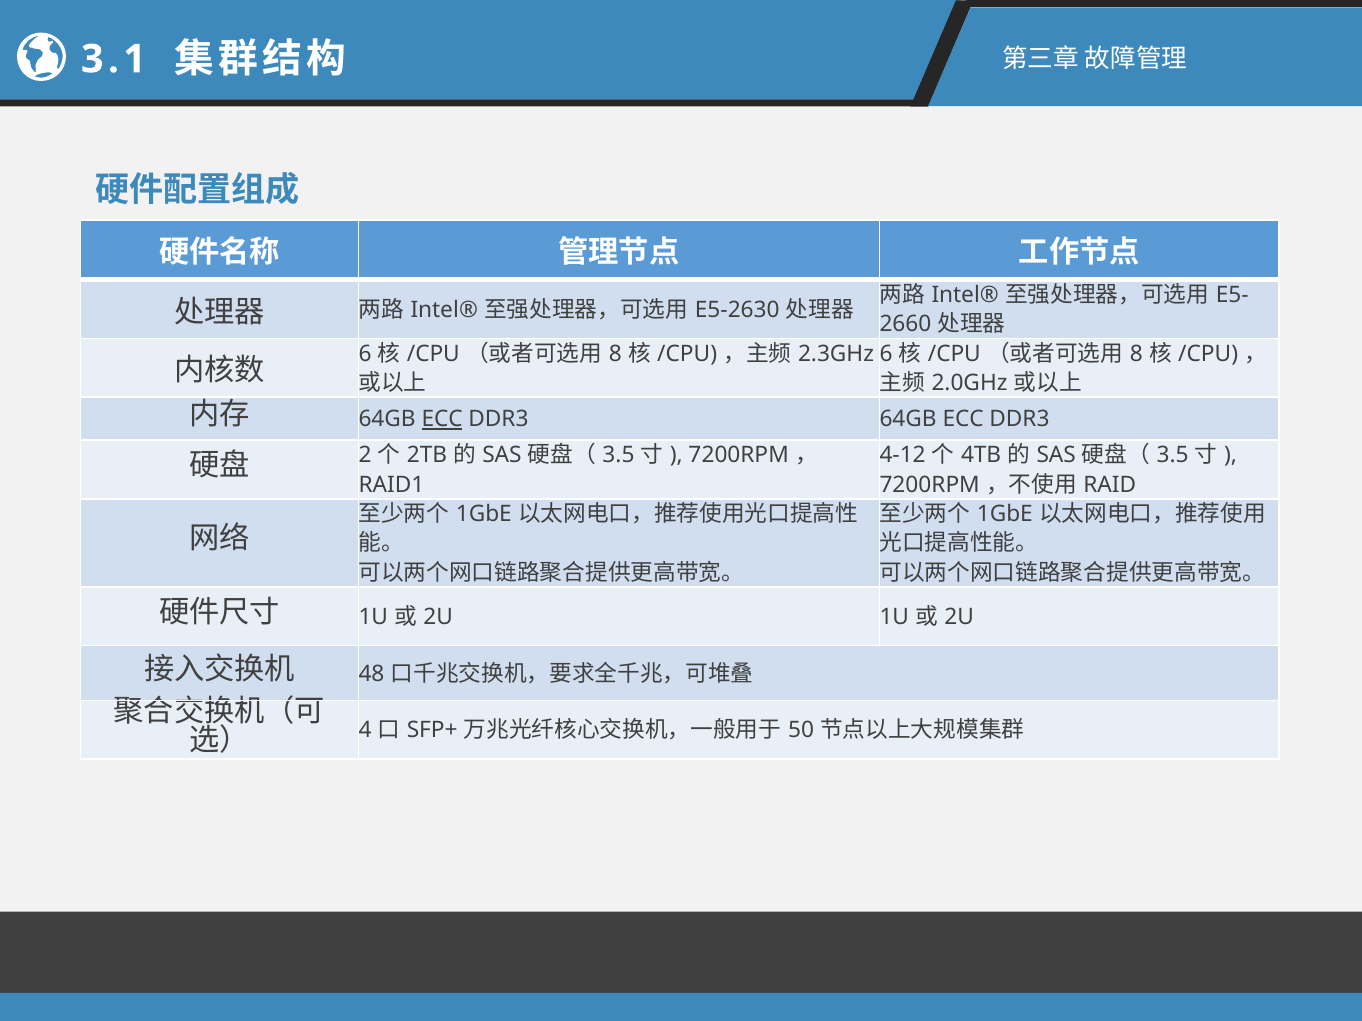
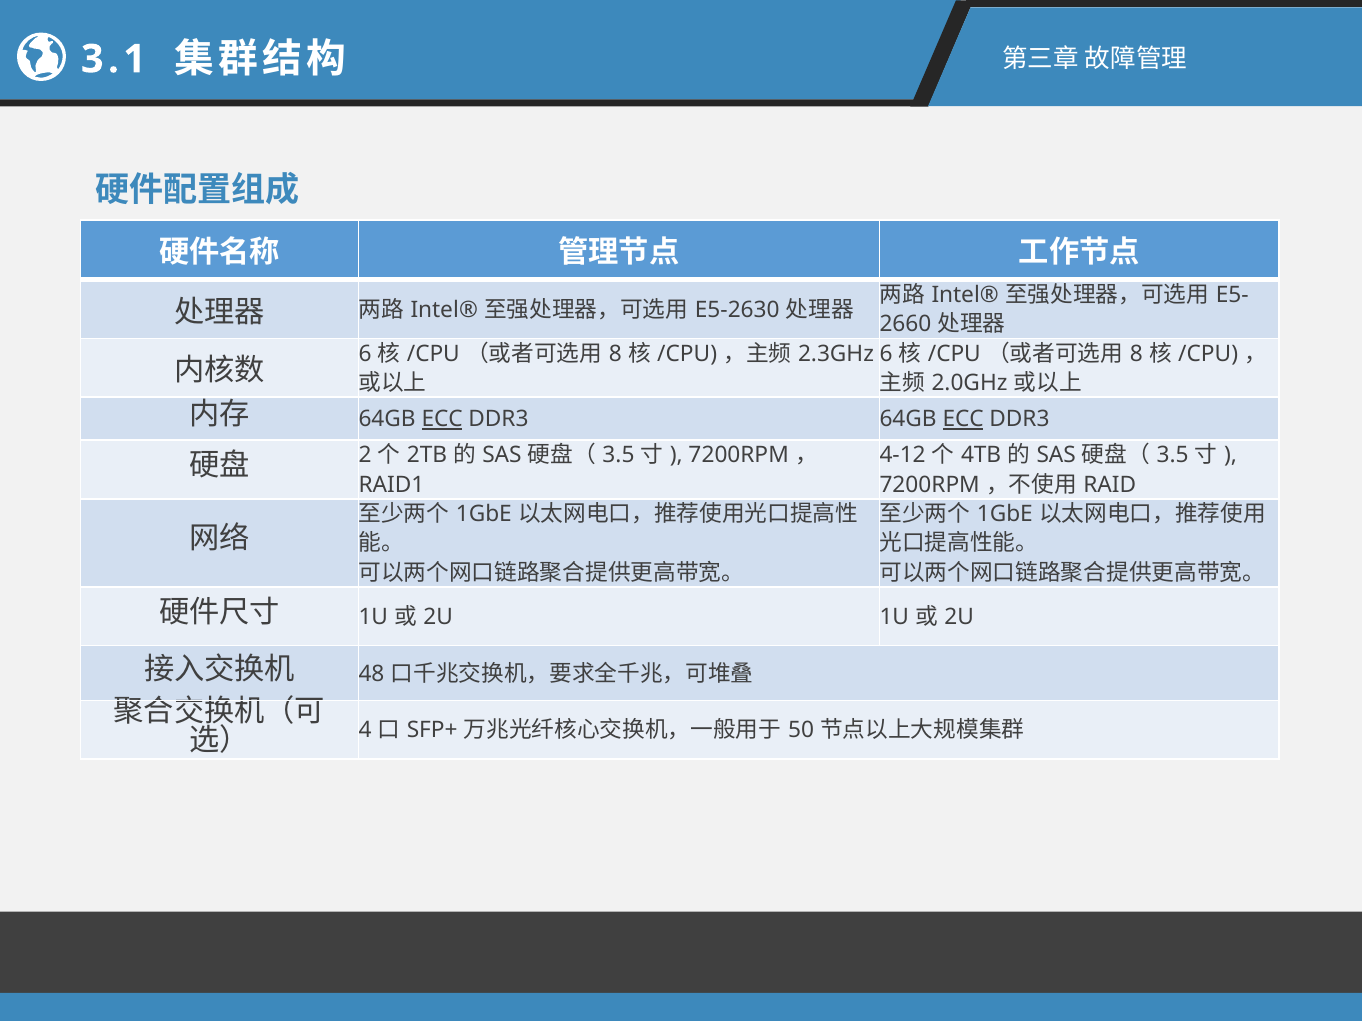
ECC underline: none -> present (963, 419)
